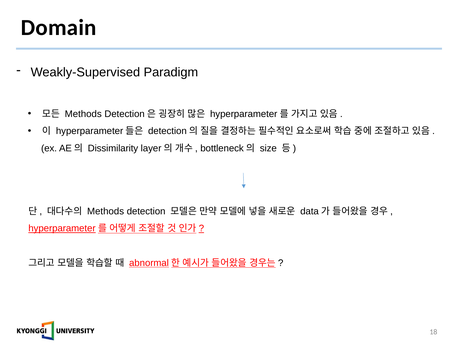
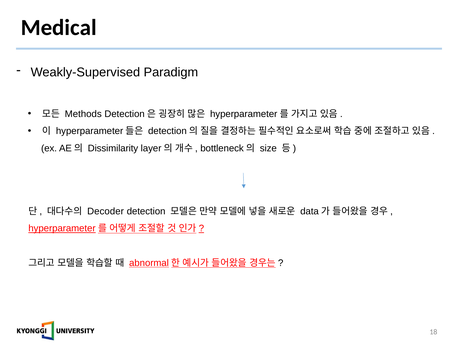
Domain: Domain -> Medical (59, 28)
Methods: Methods -> Decoder (106, 211)
